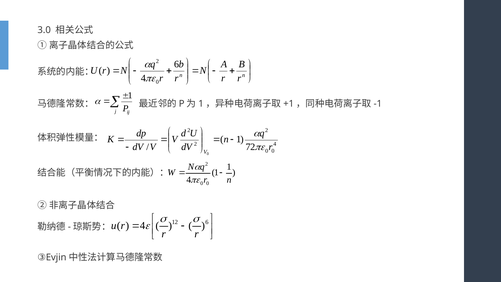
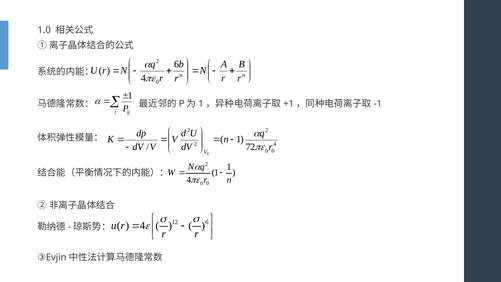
3.0: 3.0 -> 1.0 (44, 30)
